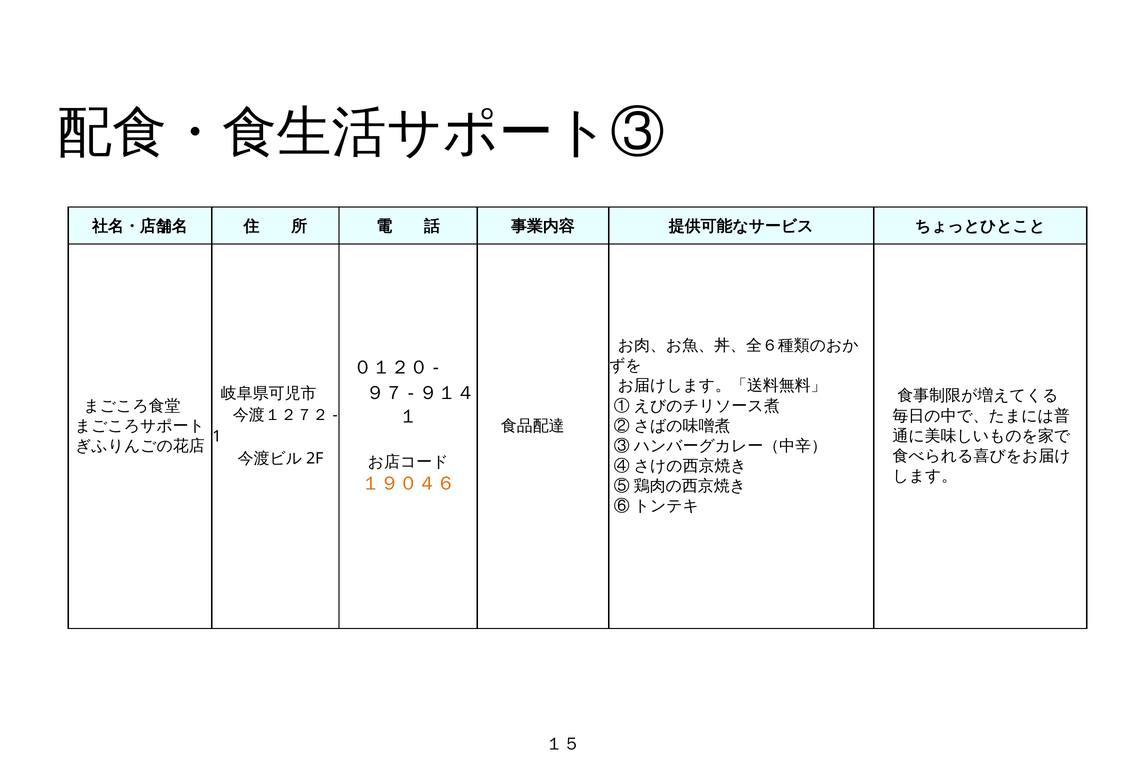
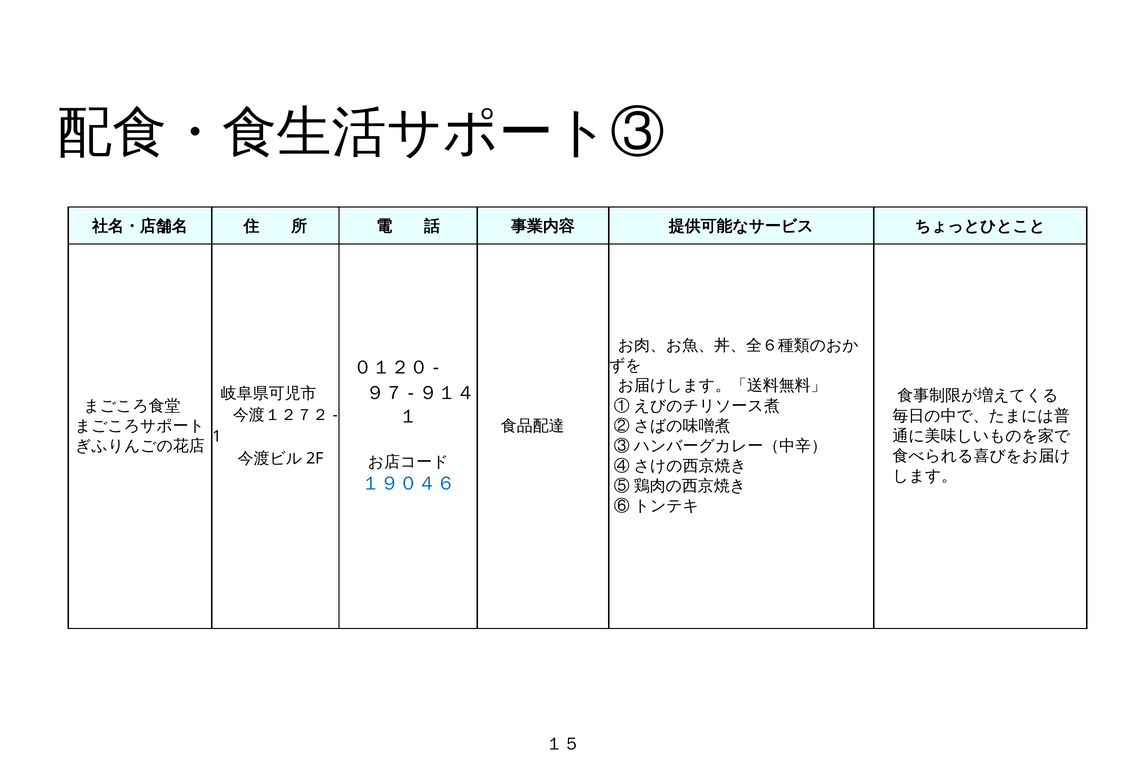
１９０４６ colour: orange -> blue (408, 484)
